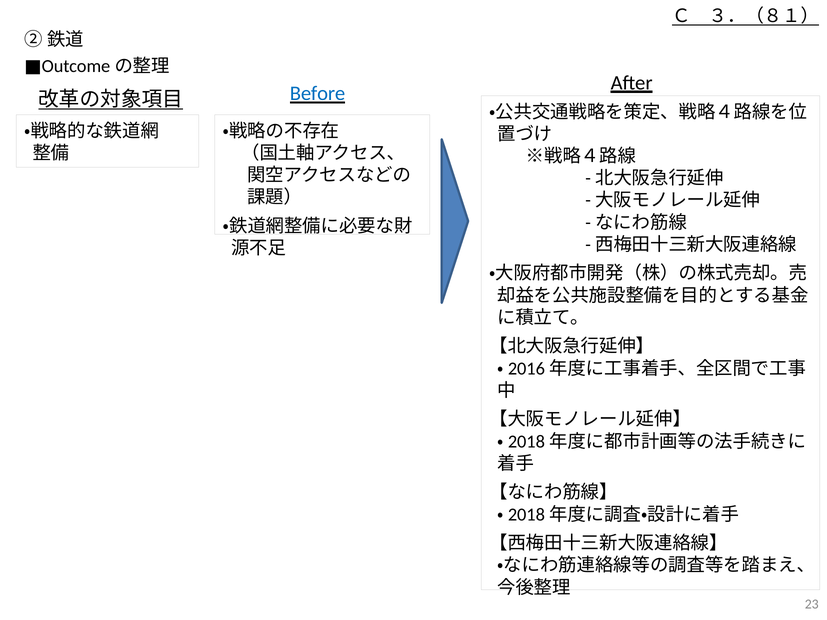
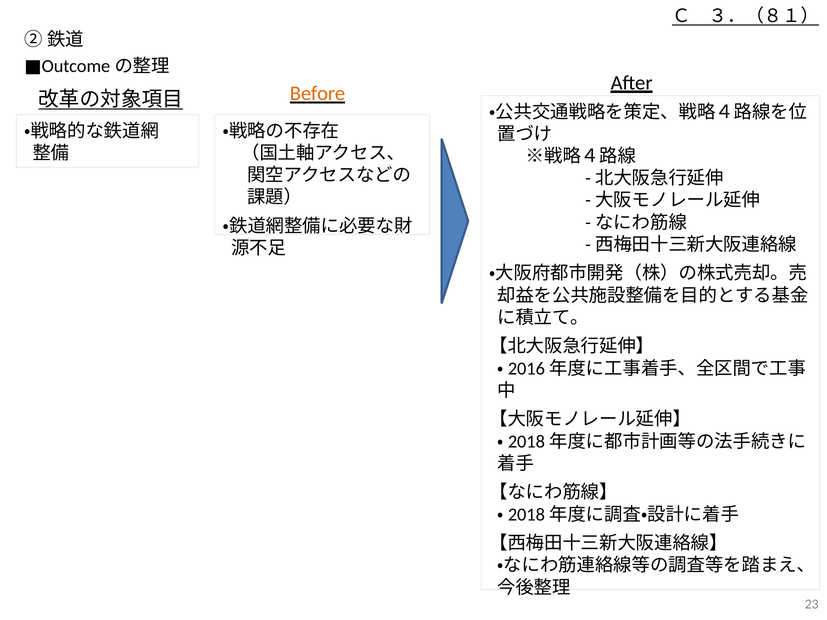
Before colour: blue -> orange (317, 94)
